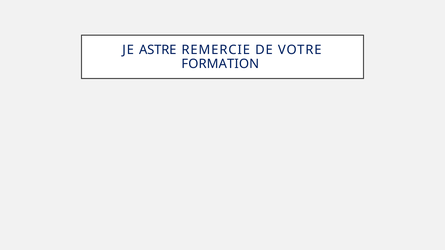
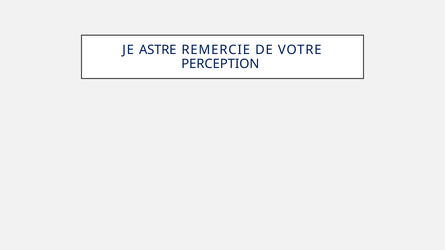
FORMATION: FORMATION -> PERCEPTION (220, 64)
